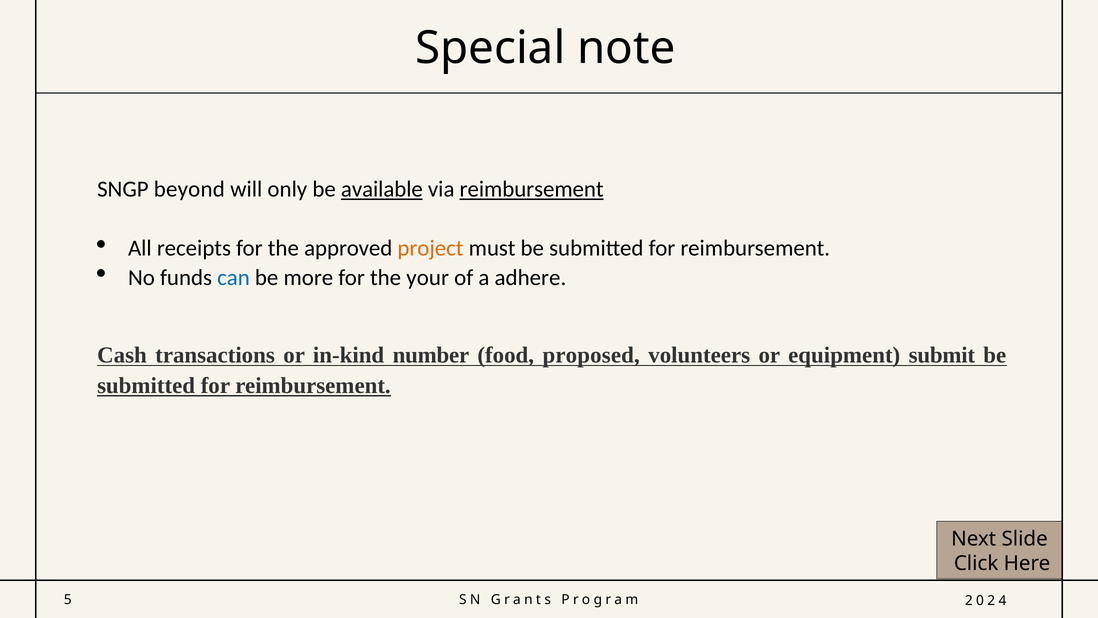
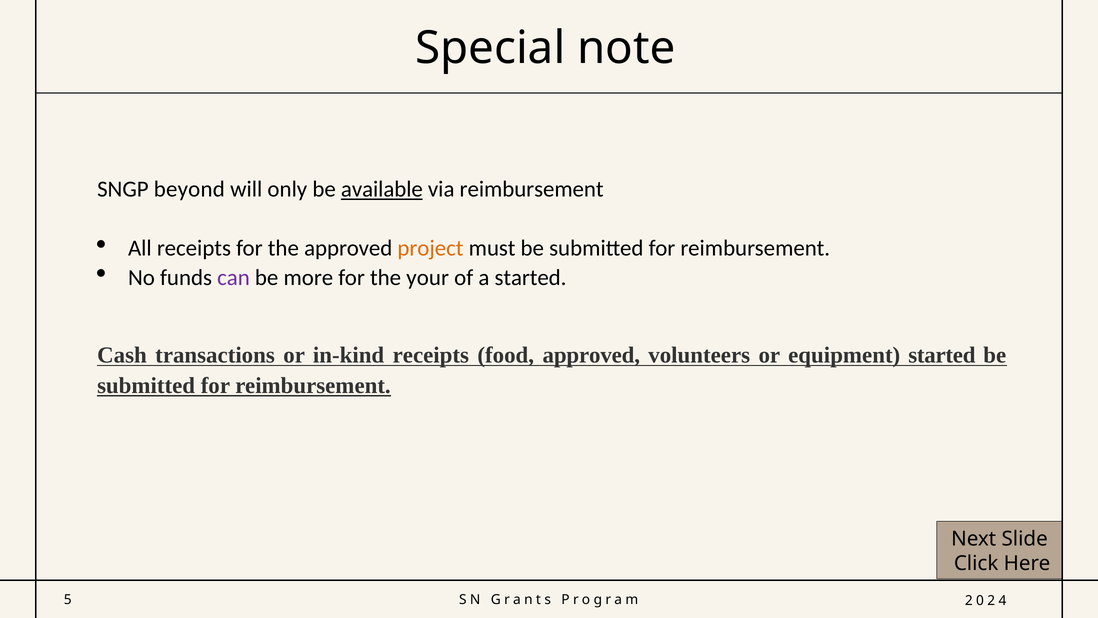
reimbursement underline: present -> none (532, 189)
can colour: blue -> purple (234, 277)
a adhere: adhere -> started (531, 277)
in-kind number: number -> receipts (431, 355)
food proposed: proposed -> approved (591, 355)
equipment submit: submit -> started (942, 355)
